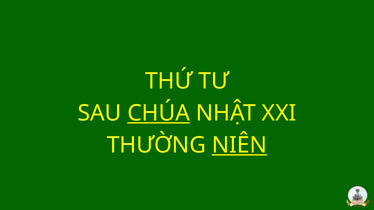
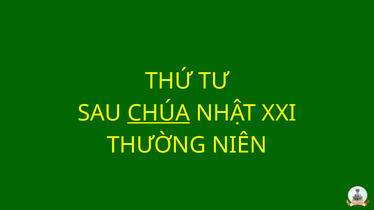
NIÊN underline: present -> none (239, 145)
